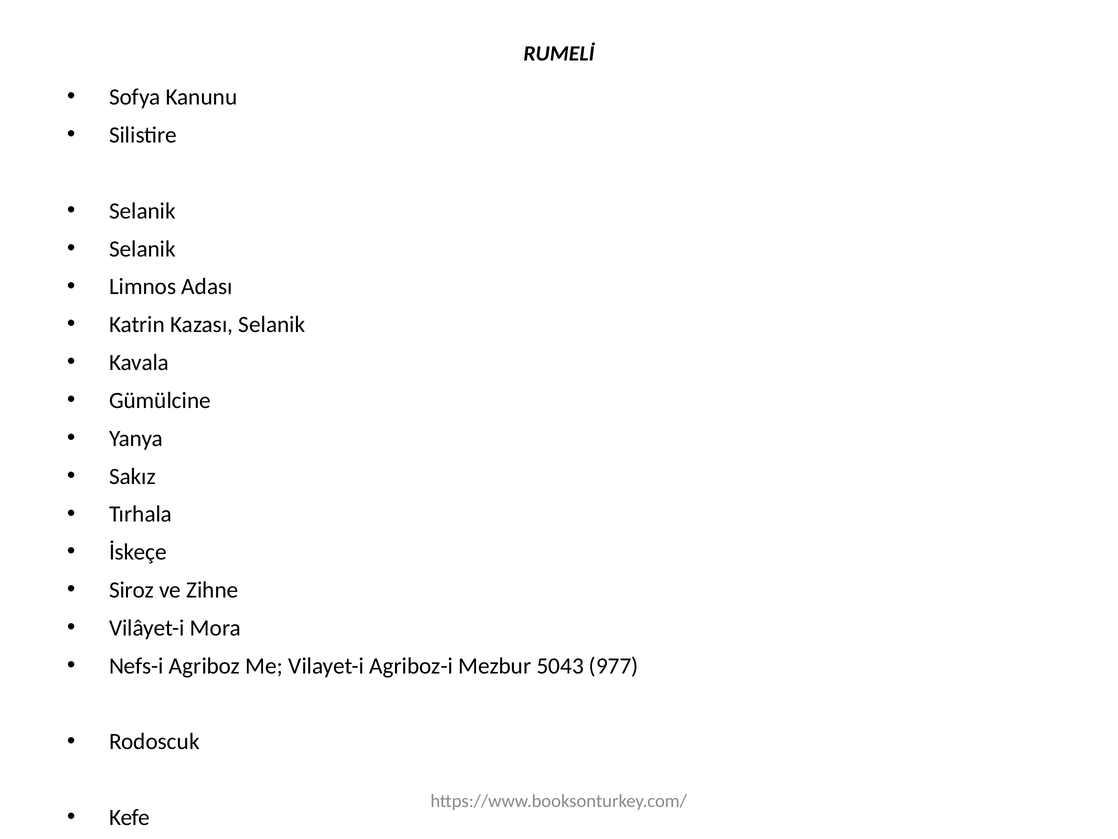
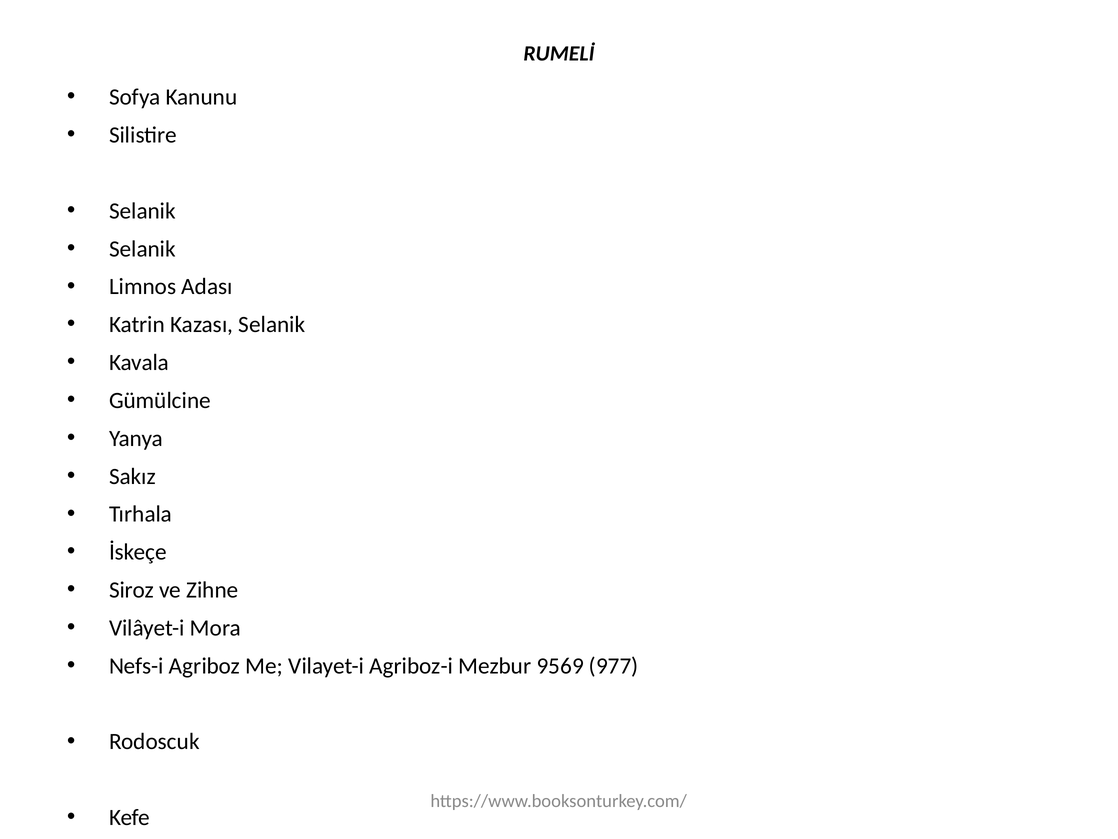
5043: 5043 -> 9569 (560, 666)
